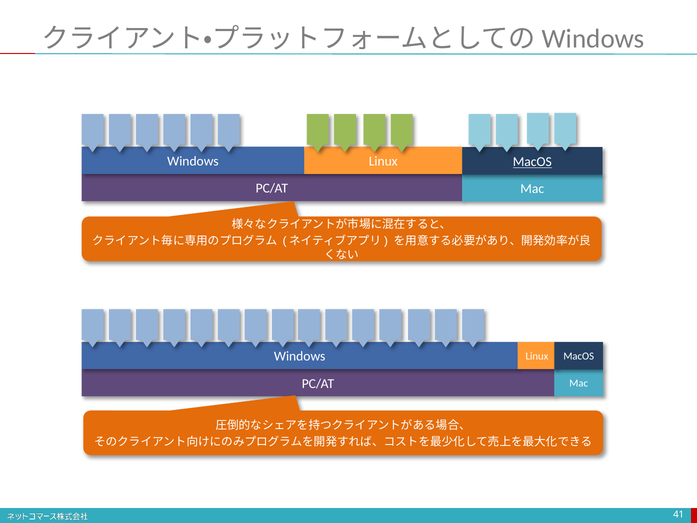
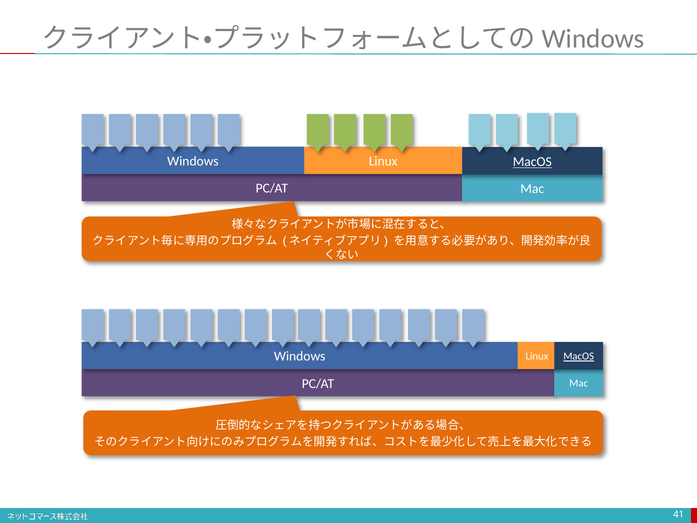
MacOS underline: none -> present (579, 356)
